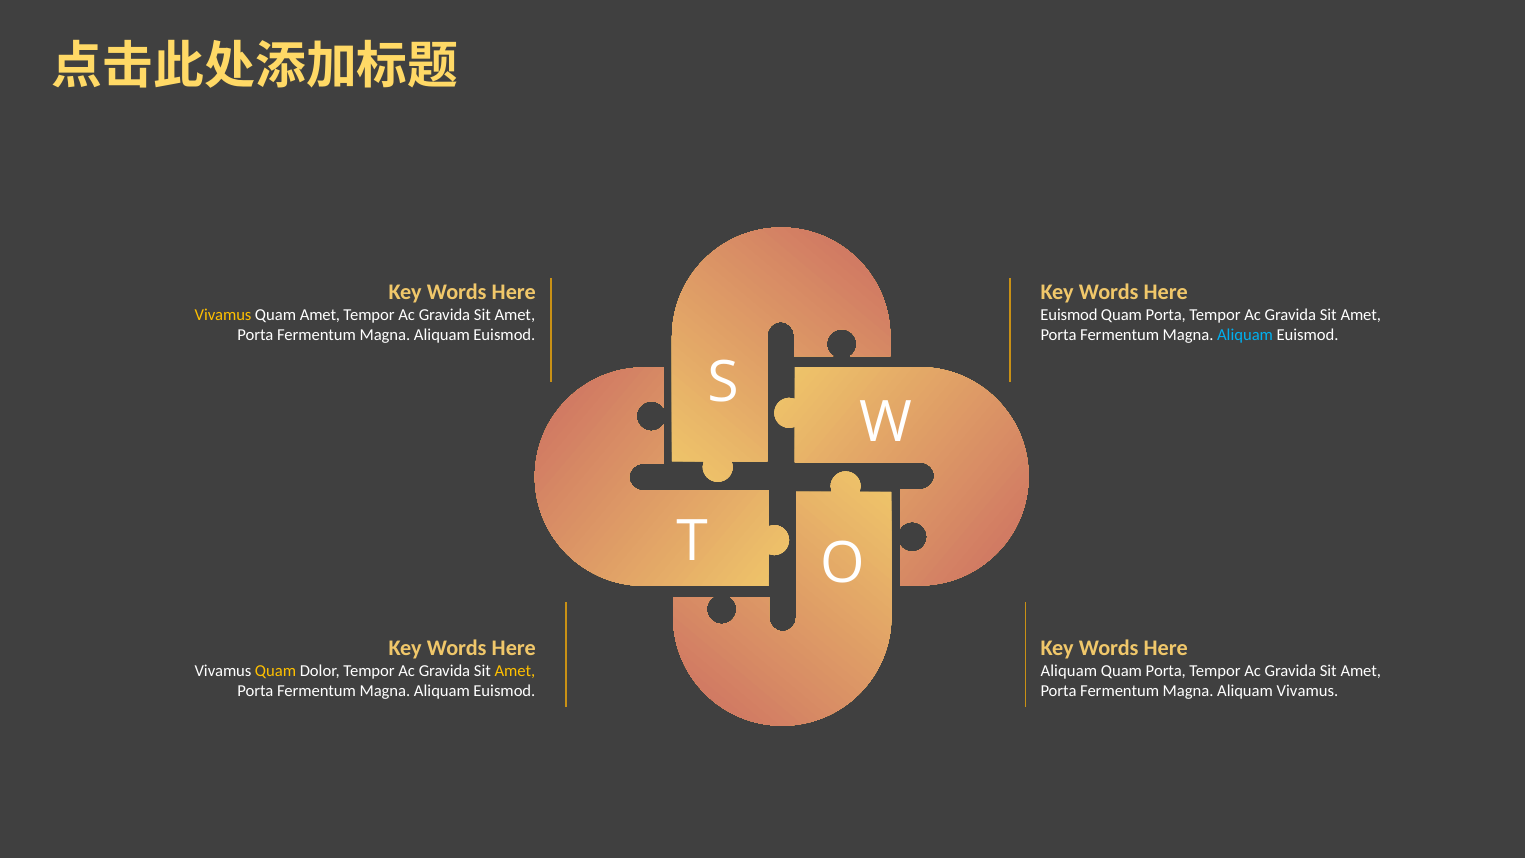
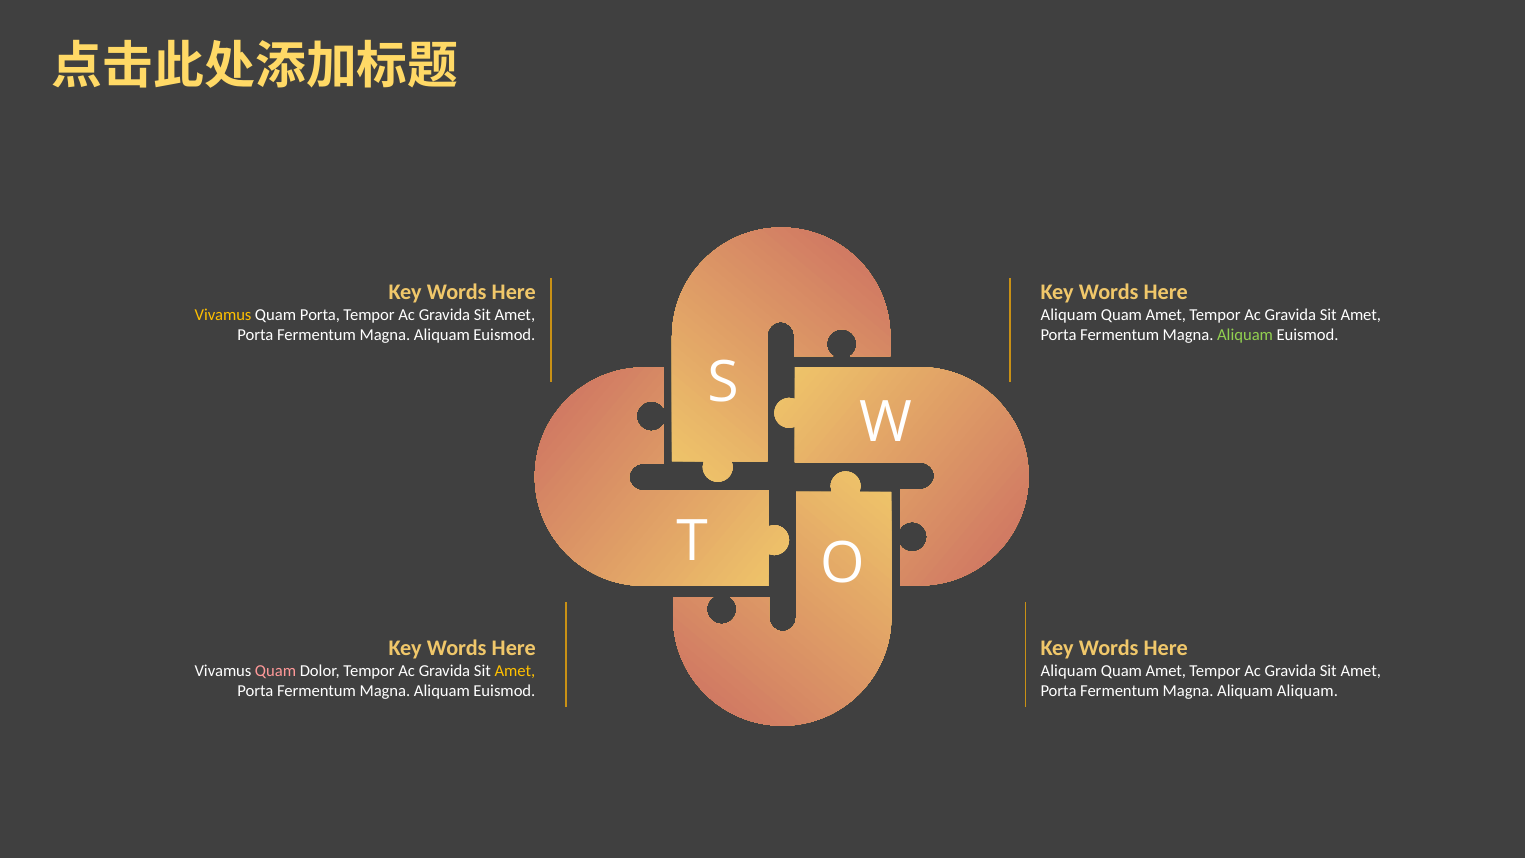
Quam Amet: Amet -> Porta (320, 315)
Euismod: Euismod -> Aliquam (1069, 315)
Porta: Porta -> Amet (1166, 315)
Aliquam colour: light blue -> light green (1245, 335)
Quam colour: yellow -> pink (276, 671)
Porta: Porta -> Amet (1166, 671)
Aliquam Vivamus: Vivamus -> Aliquam (1307, 691)
